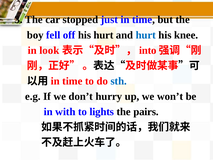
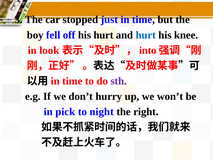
sth colour: blue -> purple (119, 81)
with: with -> pick (65, 112)
lights: lights -> night (102, 112)
pairs: pairs -> right (146, 112)
